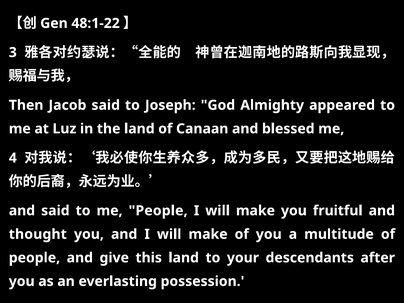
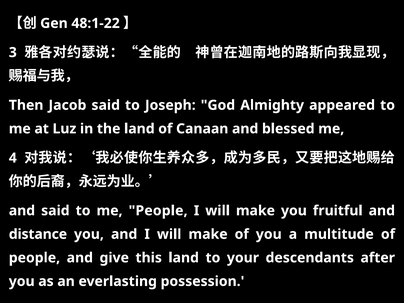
thought: thought -> distance (38, 234)
